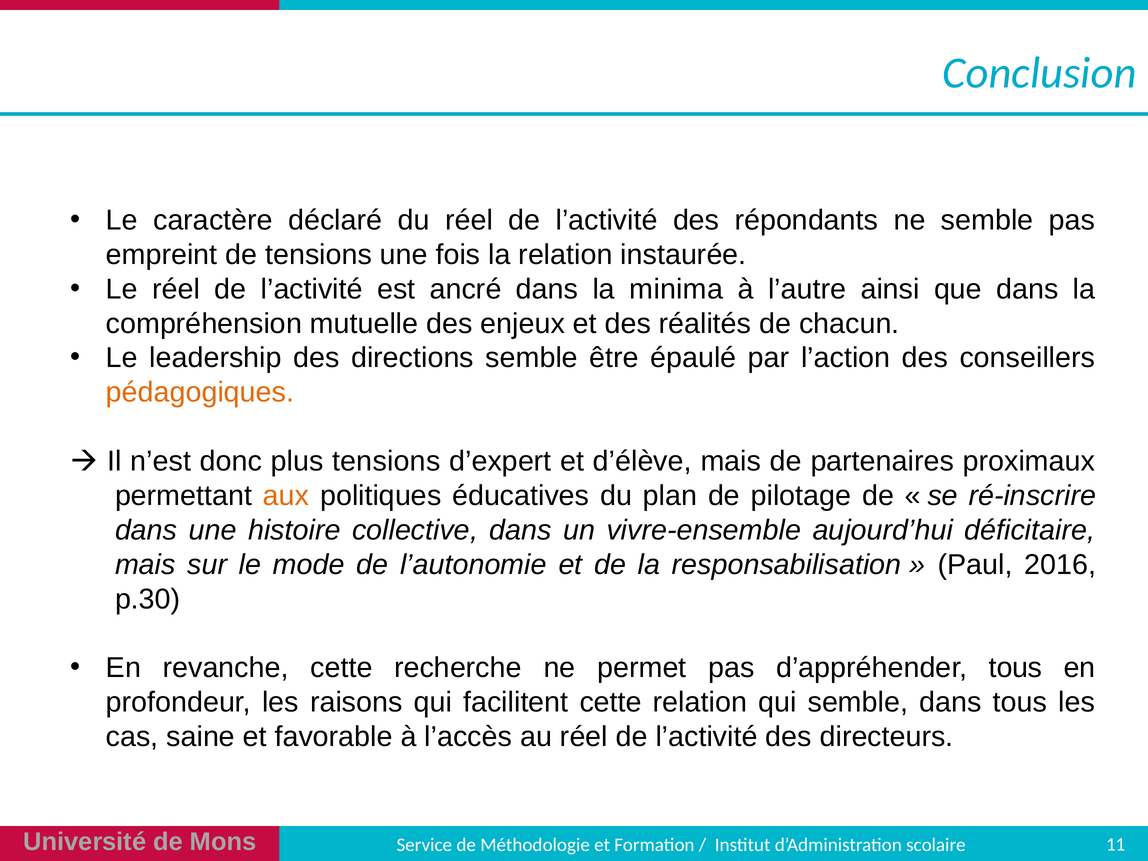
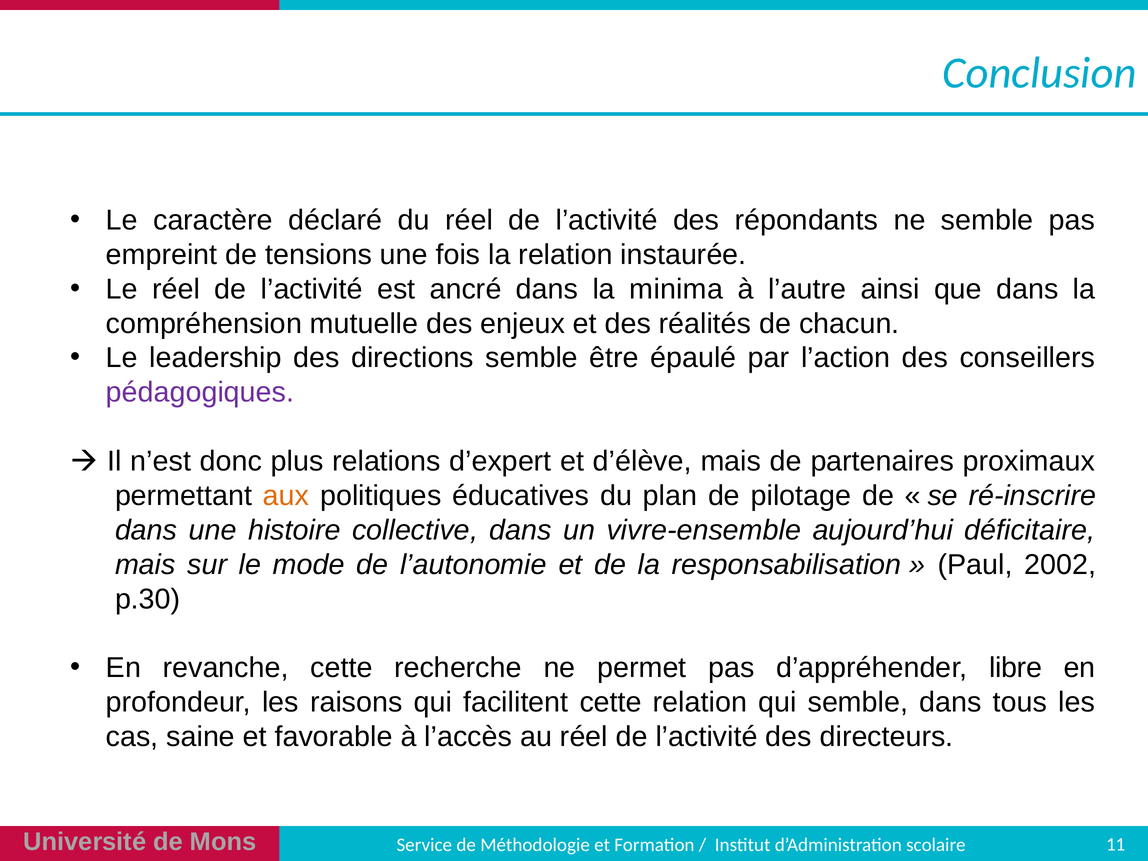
pédagogiques colour: orange -> purple (200, 392)
plus tensions: tensions -> relations (386, 461)
2016: 2016 -> 2002 (1060, 565)
d’appréhender tous: tous -> libre (1016, 668)
